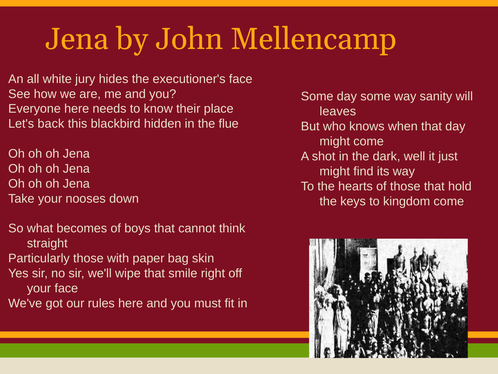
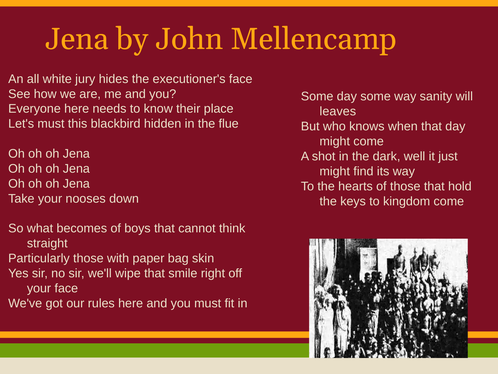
Let's back: back -> must (51, 124)
